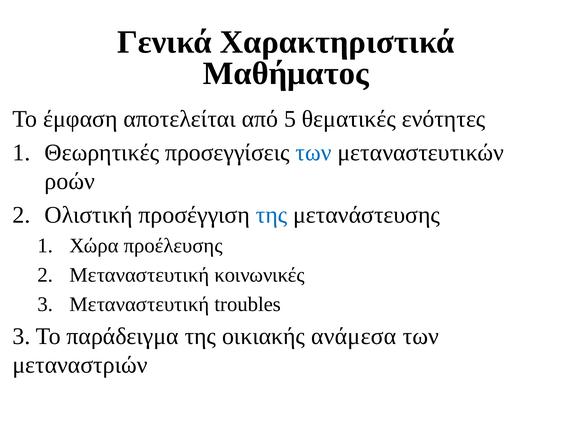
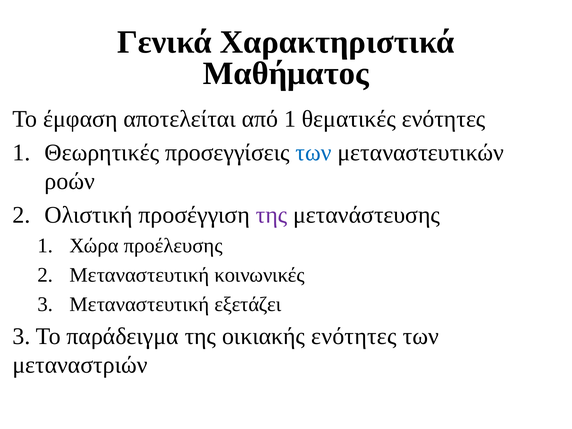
από 5: 5 -> 1 (290, 119)
της colour: blue -> purple (272, 215)
troubles: troubles -> εξετάζει (248, 304)
οικιακής ανάμεσα: ανάμεσα -> ενότητες (354, 336)
